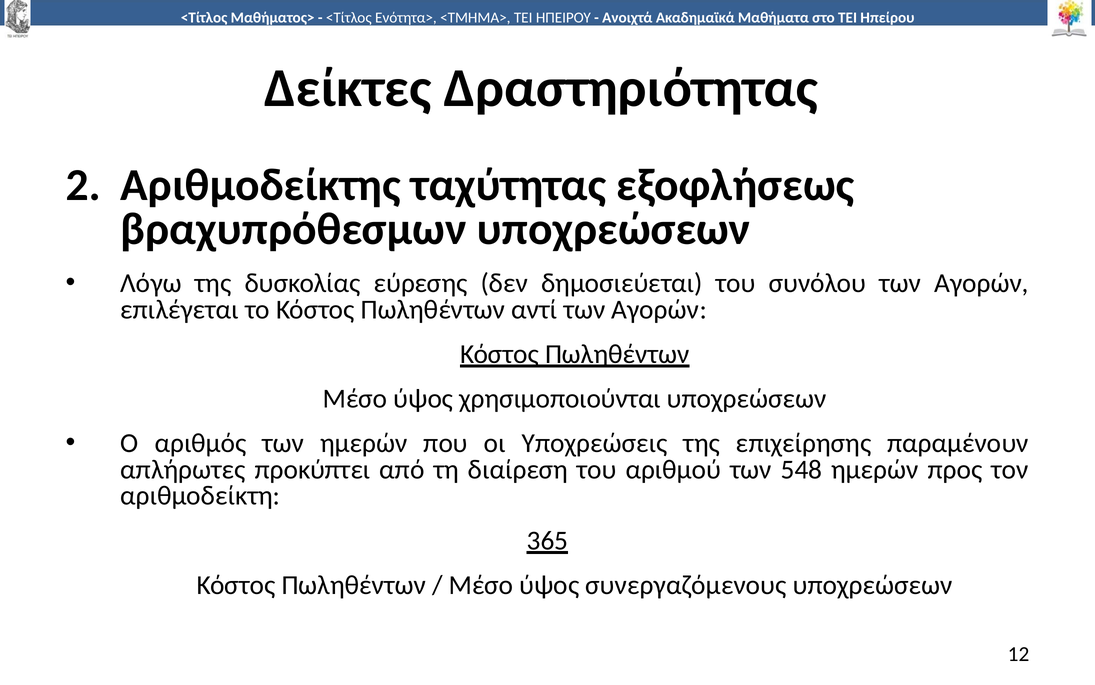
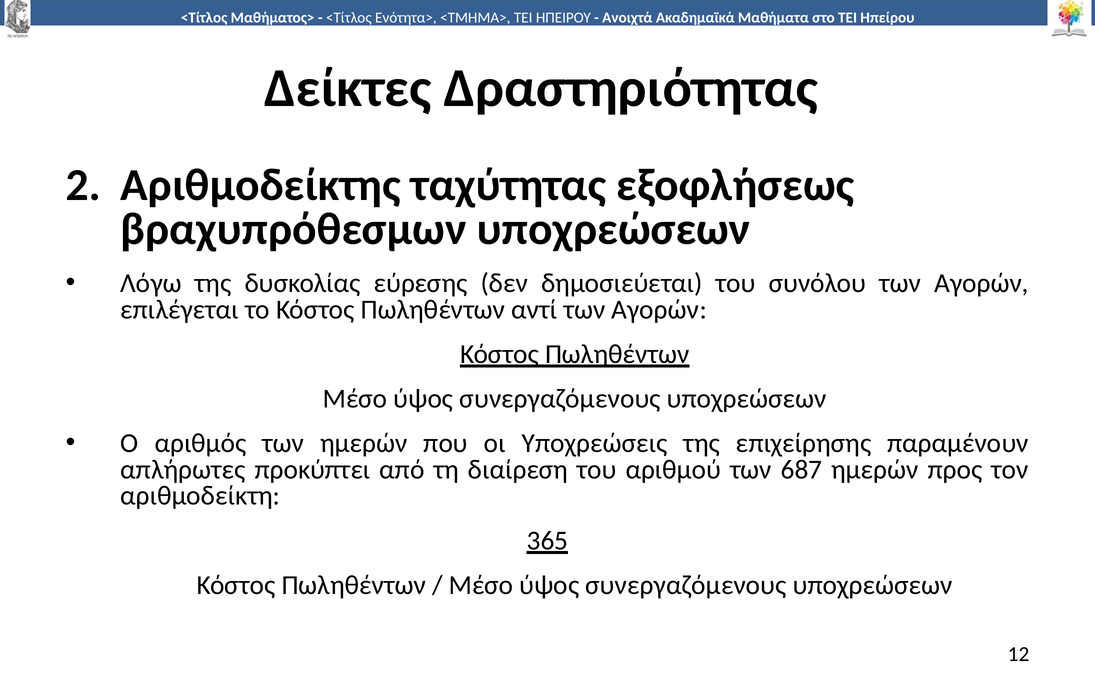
χρησιμοποιούνται: χρησιμοποιούνται -> συνεργαζόμενους (560, 398)
548: 548 -> 687 (801, 469)
